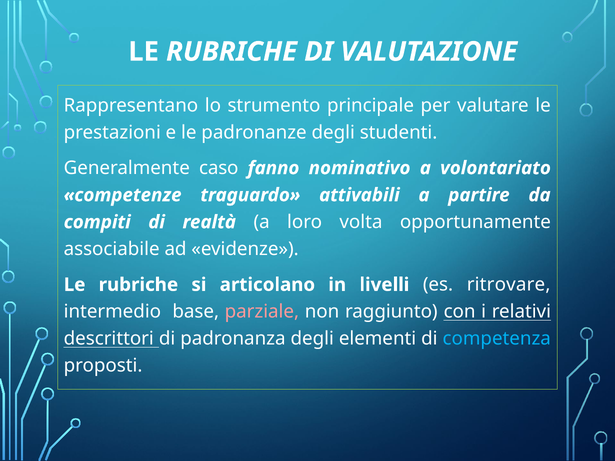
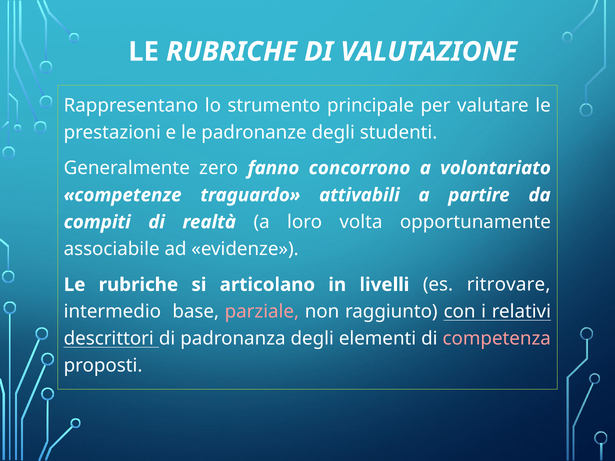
caso: caso -> zero (219, 168)
nominativo: nominativo -> concorrono (360, 168)
competenza colour: light blue -> pink (497, 339)
